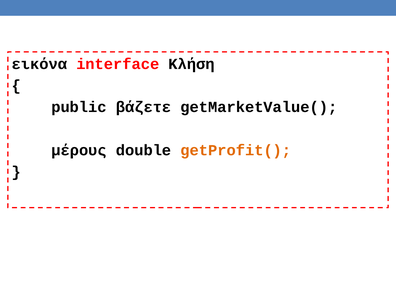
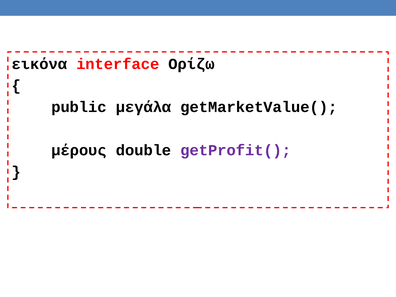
Κλήση: Κλήση -> Ορίζω (192, 64)
βάζετε: βάζετε -> μεγάλα (144, 107)
getProfit( colour: orange -> purple (236, 150)
